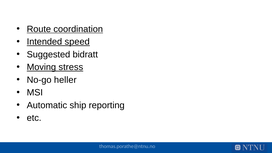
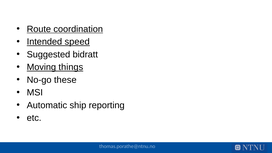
stress: stress -> things (71, 67)
heller: heller -> these (65, 80)
